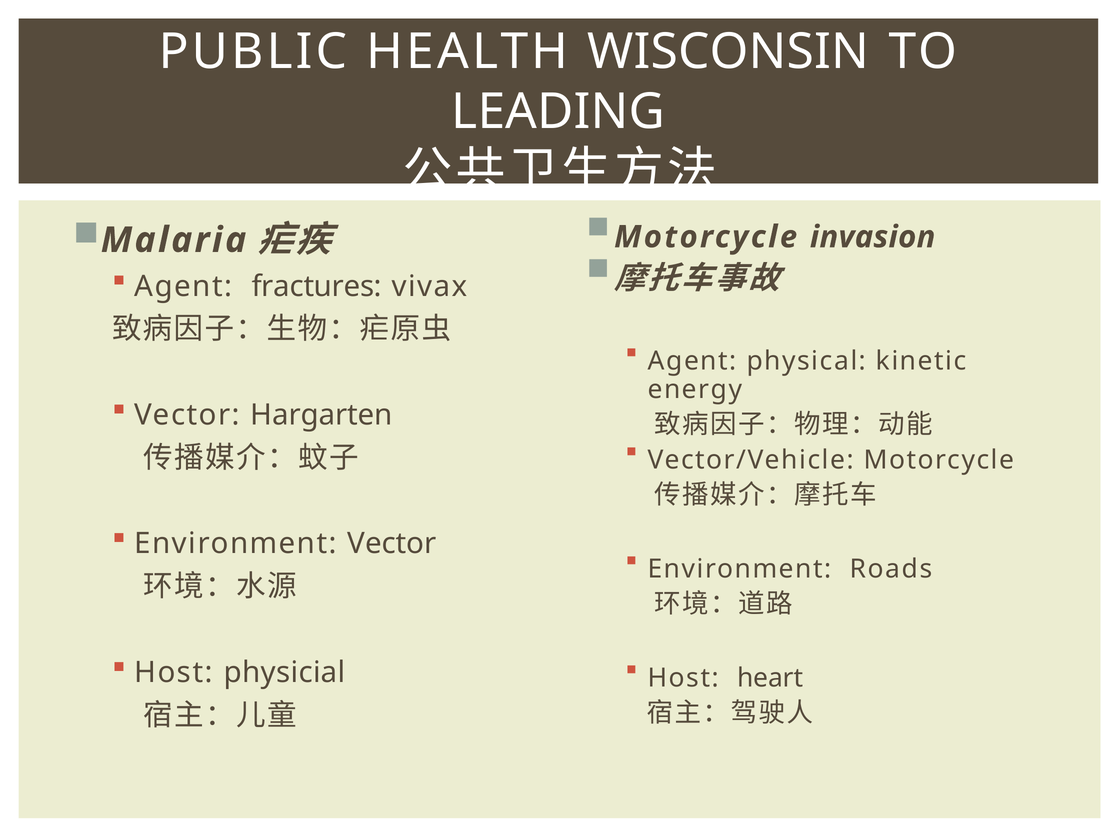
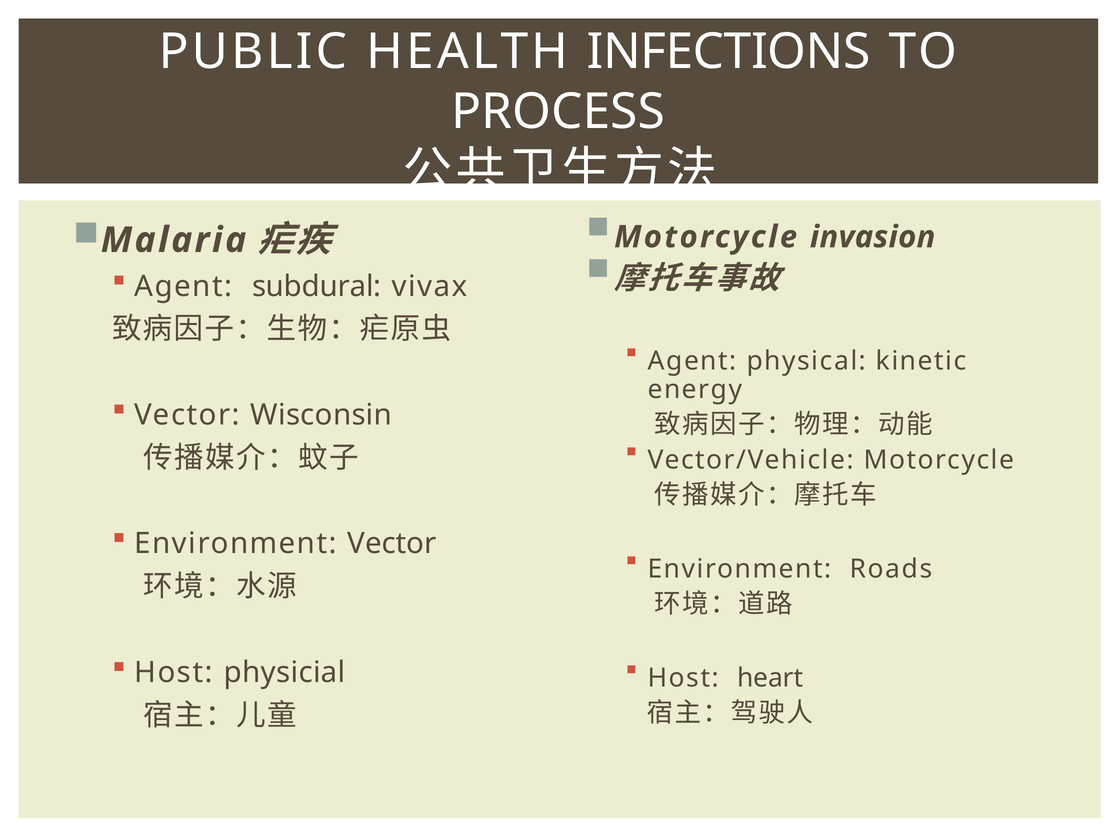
WISCONSIN: WISCONSIN -> INFECTIONS (729, 52)
LEADING: LEADING -> PROCESS (558, 112)
fractures: fractures -> subdural (317, 286)
Hargarten: Hargarten -> Wisconsin (321, 415)
